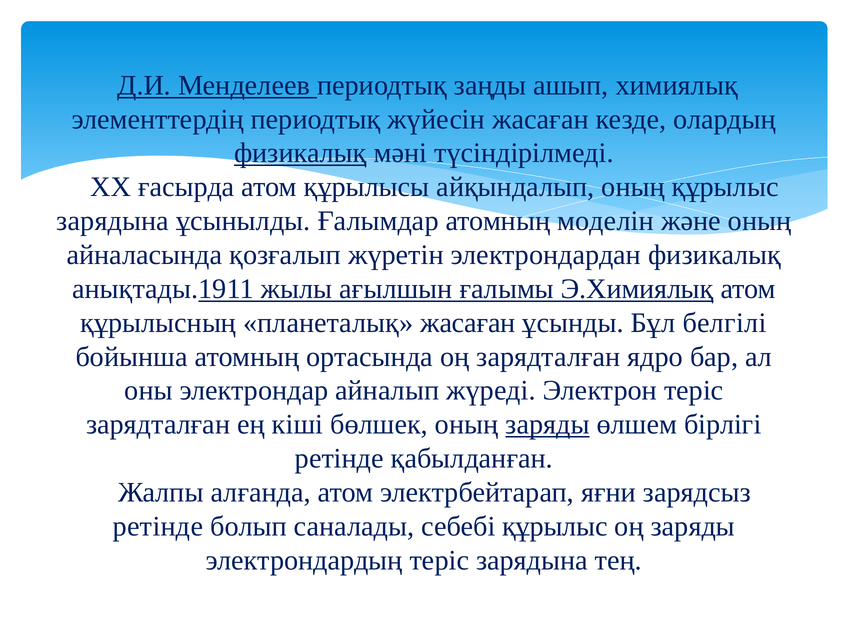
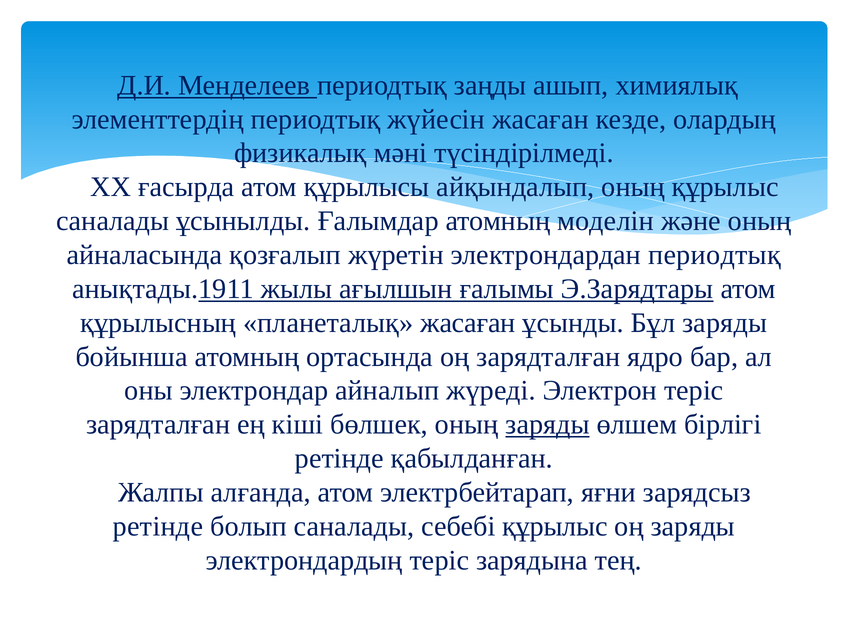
физикалық underline: present -> none (300, 153)
зарядына: зарядына -> саналады (113, 221)
электрондардан физикалық: физикалық -> периодтық (715, 255)
Э.Химиялық: Э.Химиялық -> Э.Зарядтары (637, 289)
Бұл белгілі: белгілі -> заряды (725, 323)
